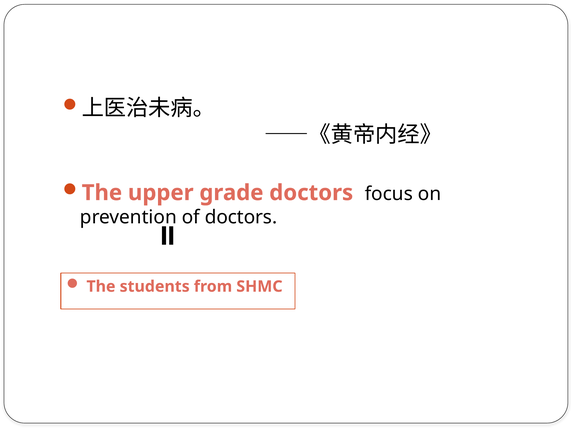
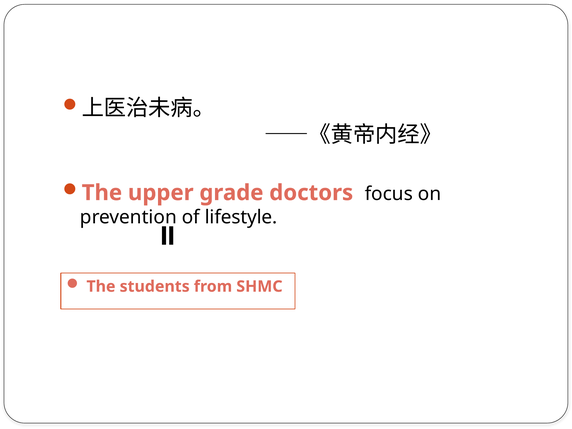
of doctors: doctors -> lifestyle (241, 217)
